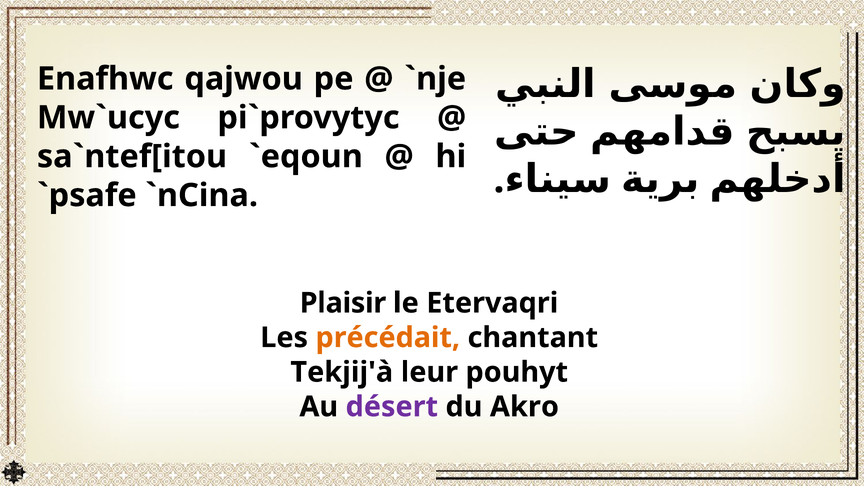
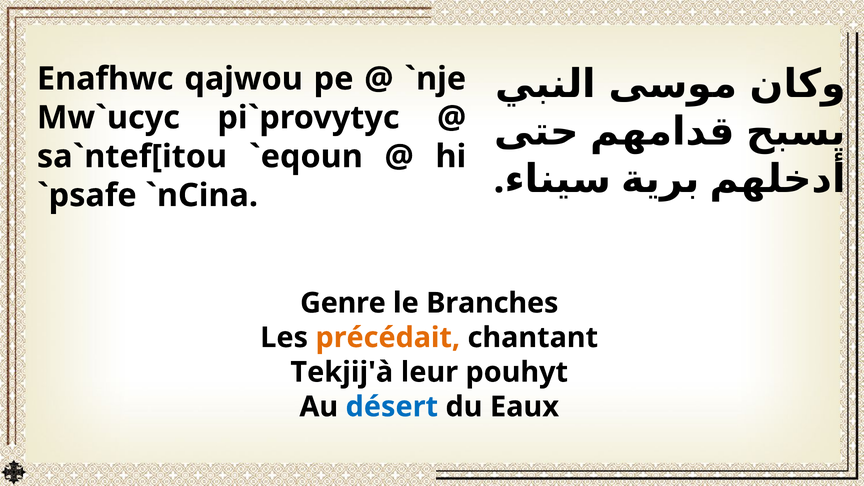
Plaisir: Plaisir -> Genre (343, 303)
Etervaqri: Etervaqri -> Branches (492, 303)
désert colour: purple -> blue (392, 407)
Akro: Akro -> Eaux (524, 407)
